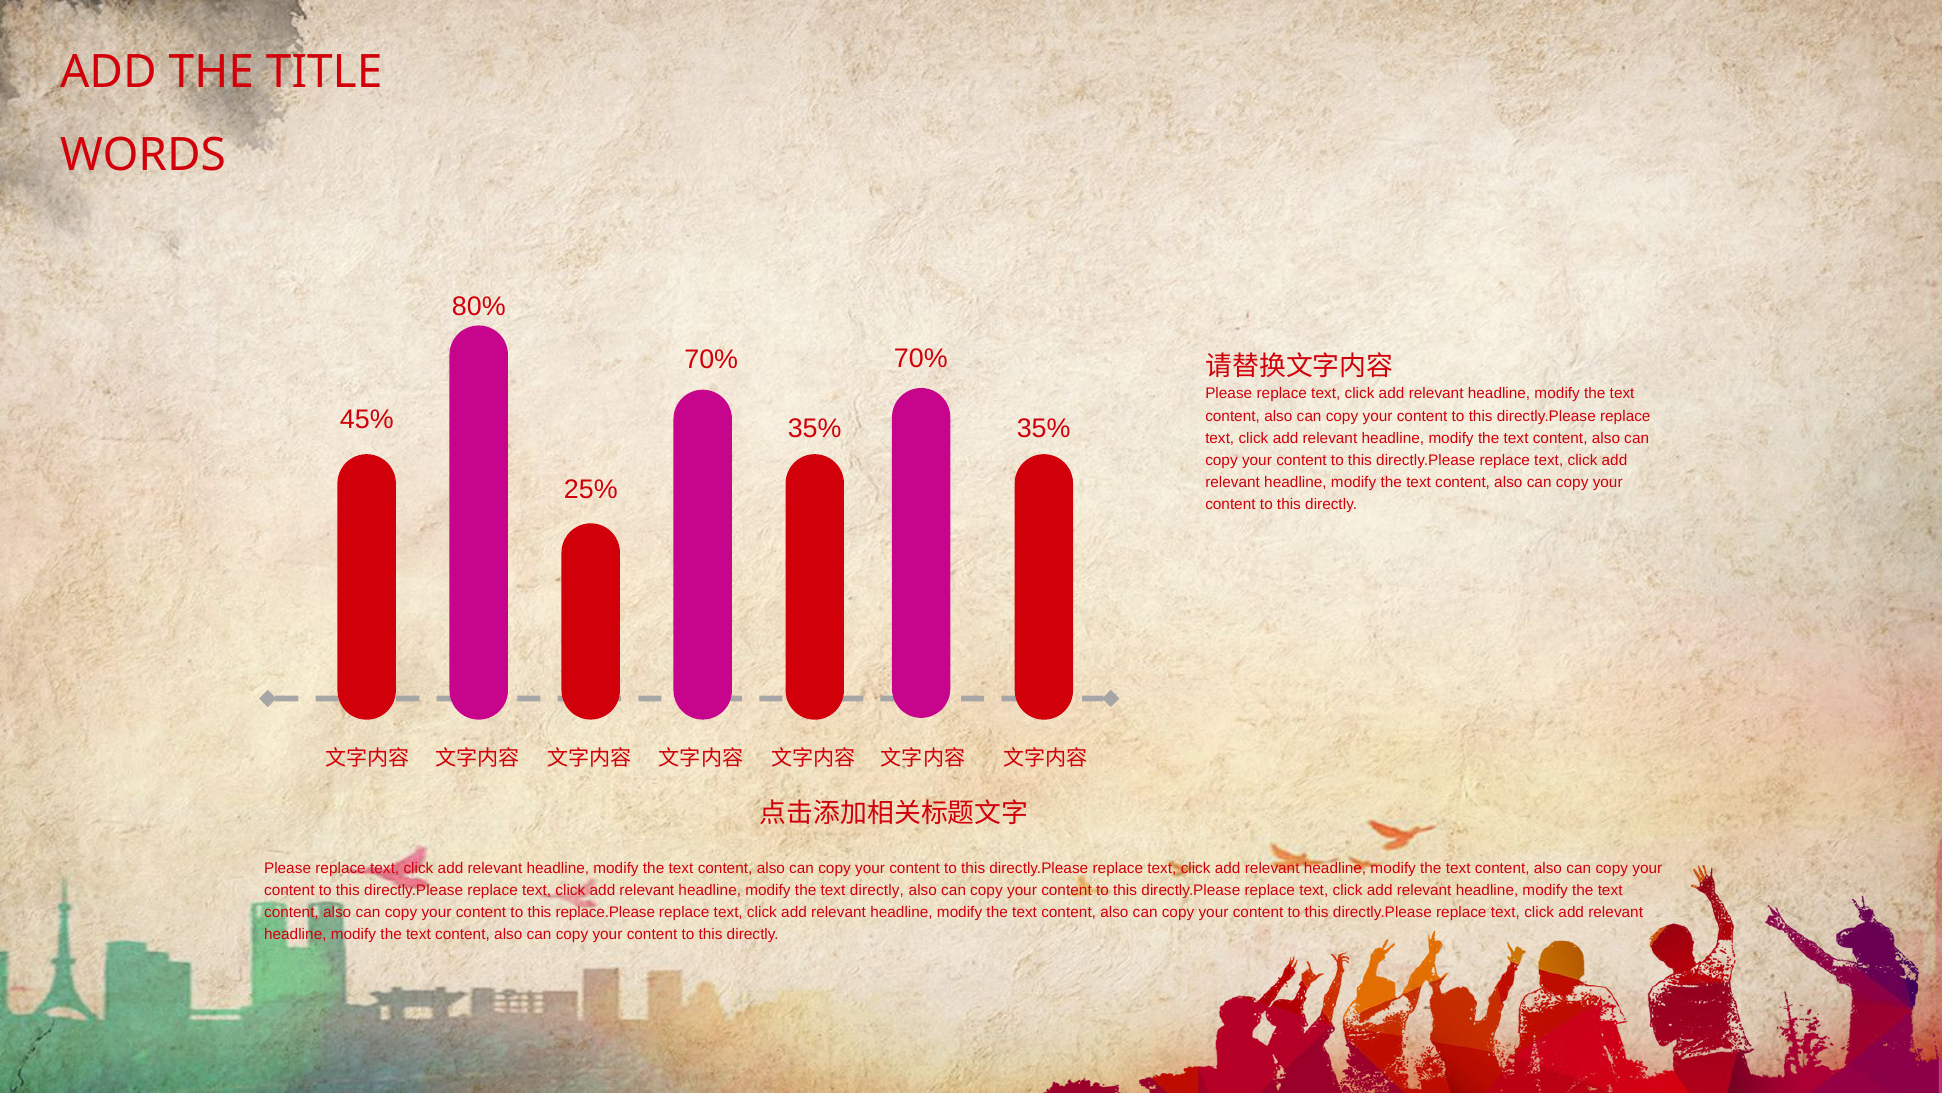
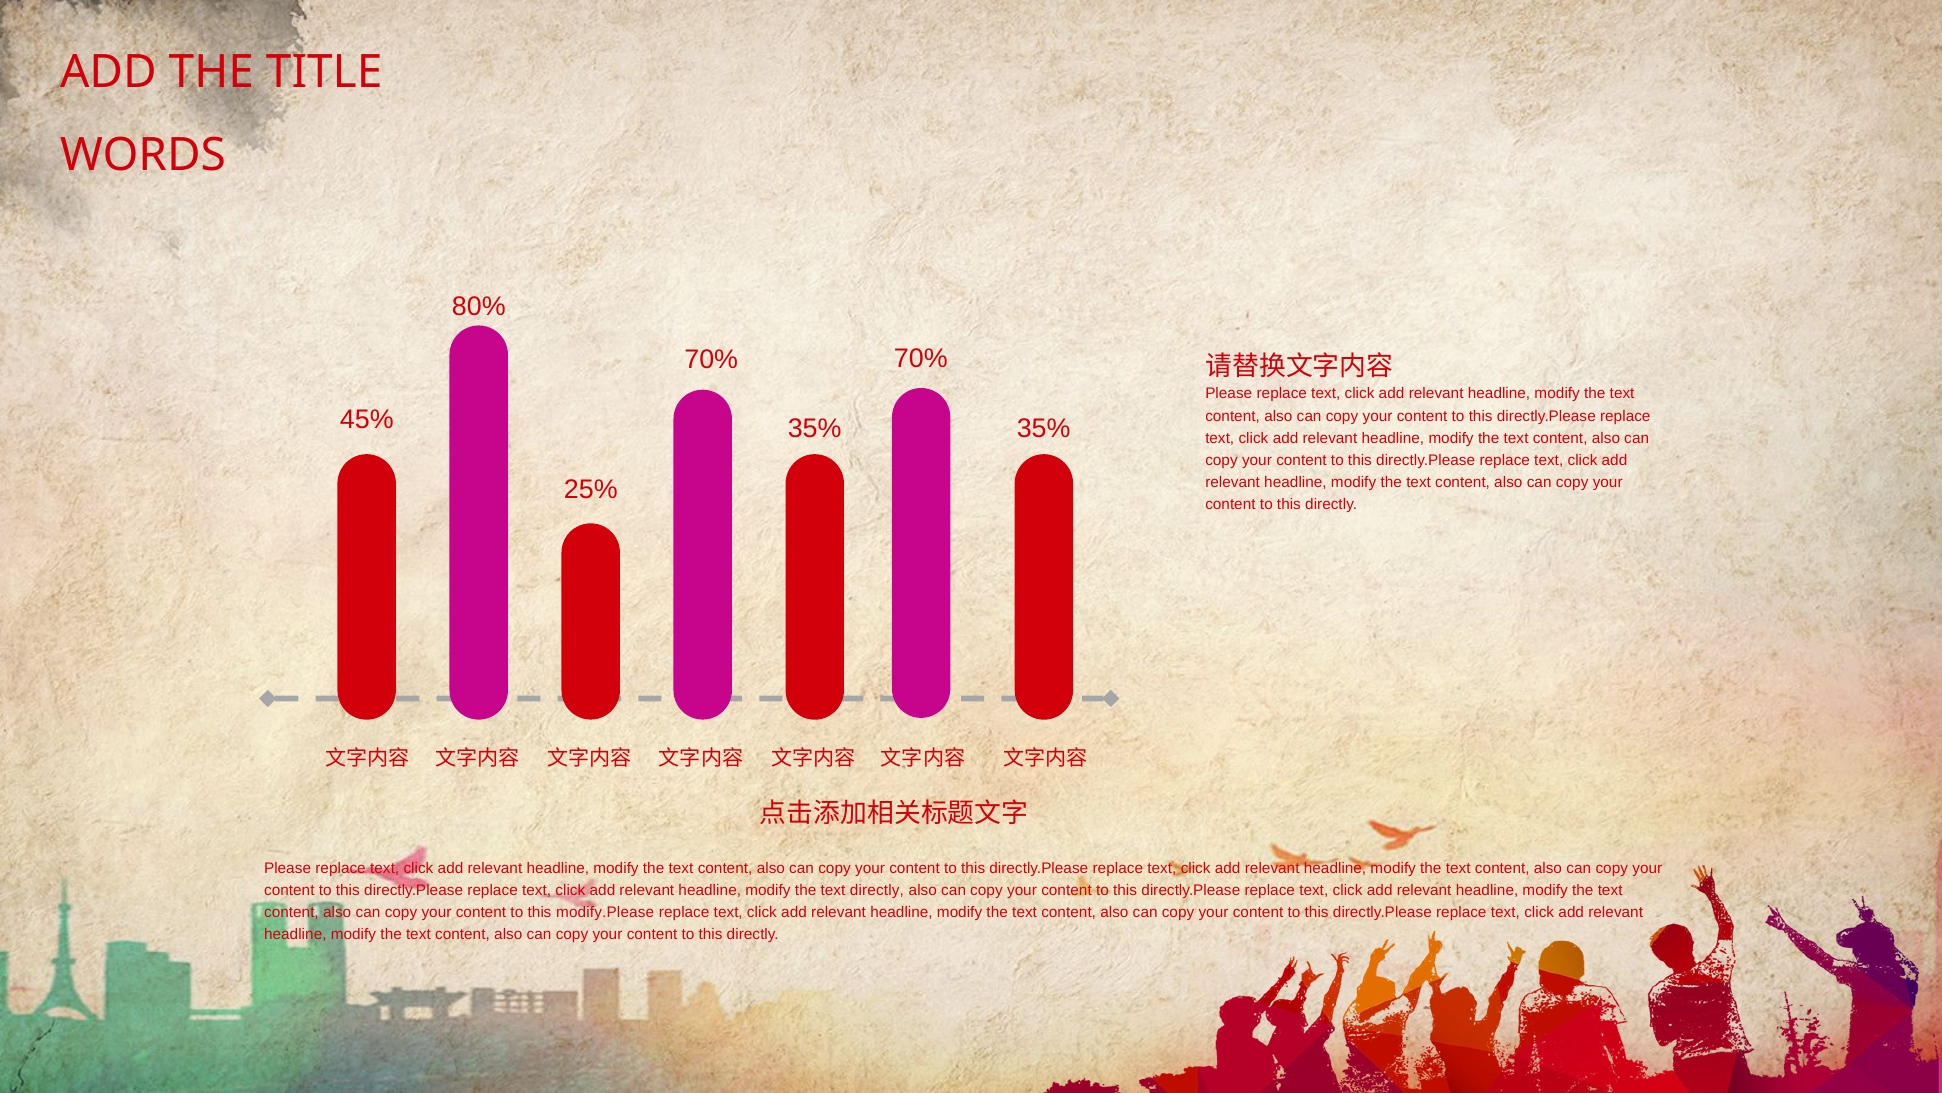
replace.Please: replace.Please -> modify.Please (605, 912)
